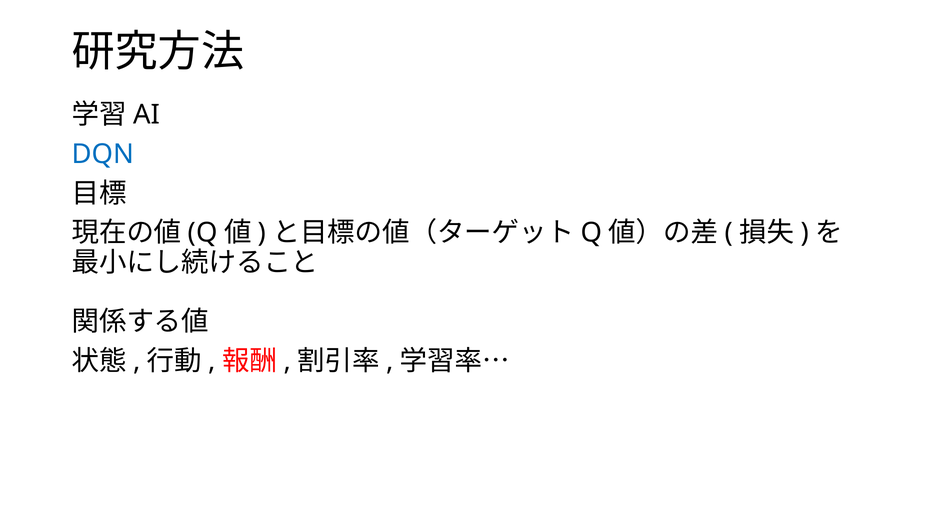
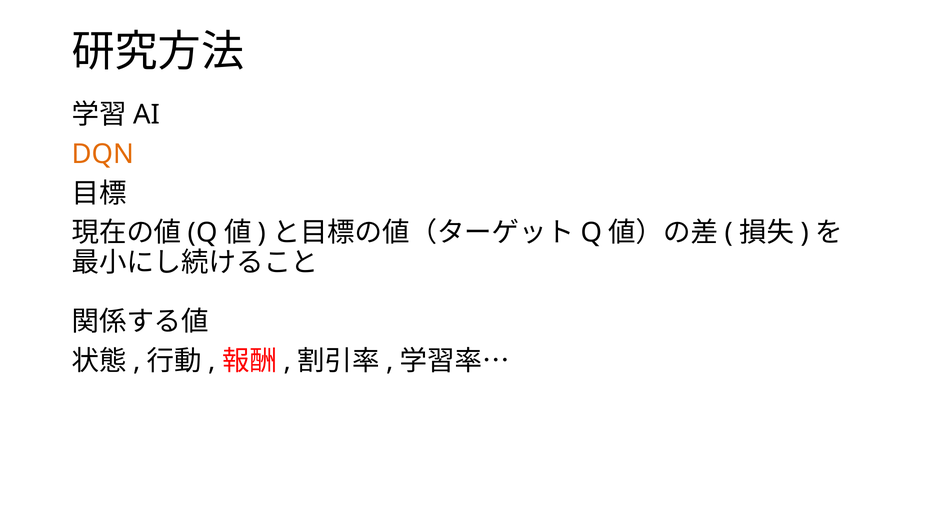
DQN colour: blue -> orange (103, 154)
